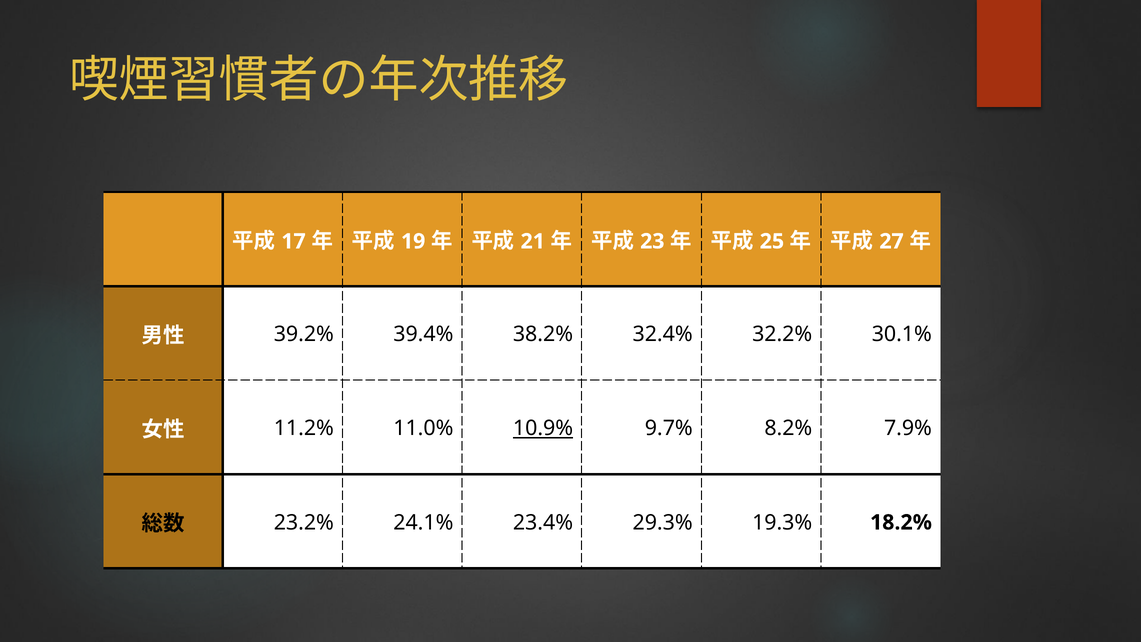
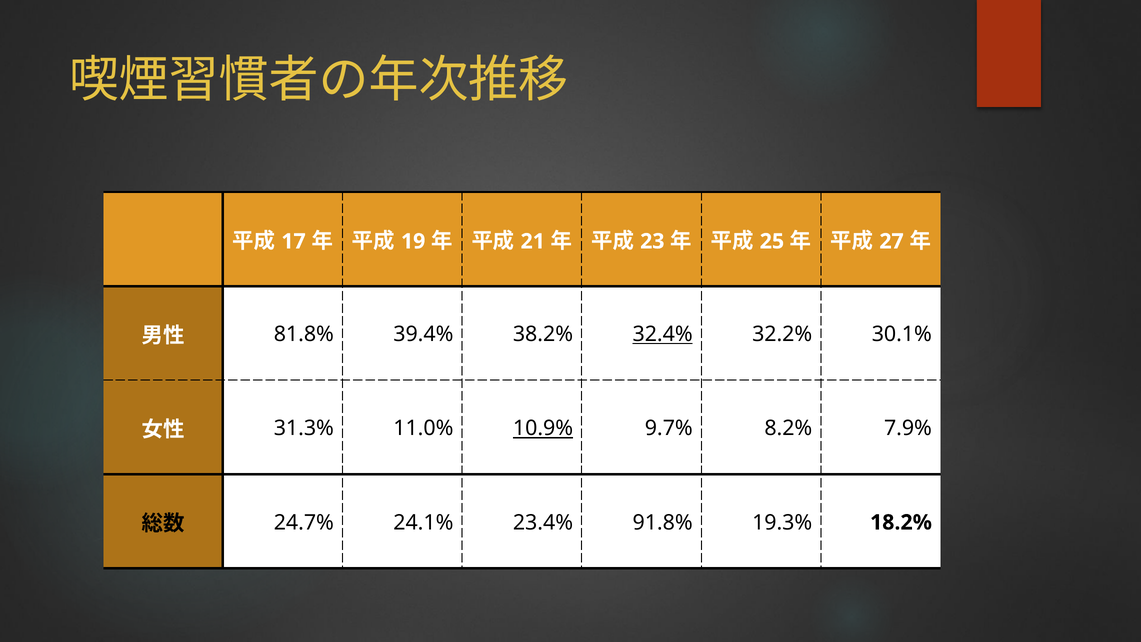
39.2%: 39.2% -> 81.8% (304, 334)
32.4% underline: none -> present (663, 334)
11.2%: 11.2% -> 31.3% (304, 428)
23.2%: 23.2% -> 24.7% (304, 522)
29.3%: 29.3% -> 91.8% (663, 522)
